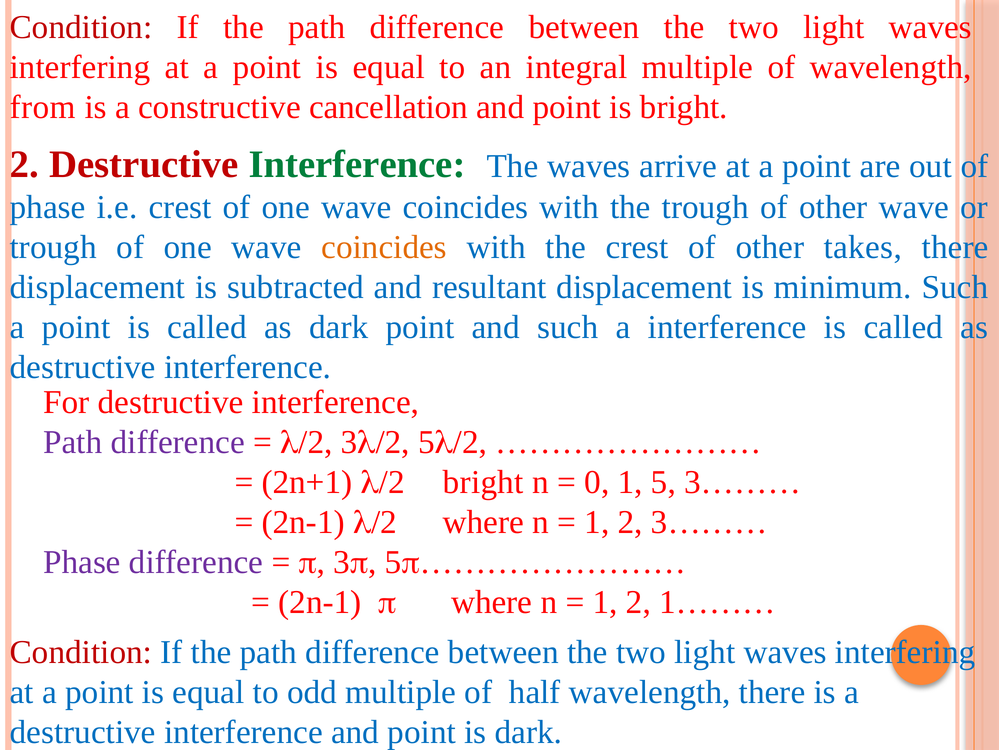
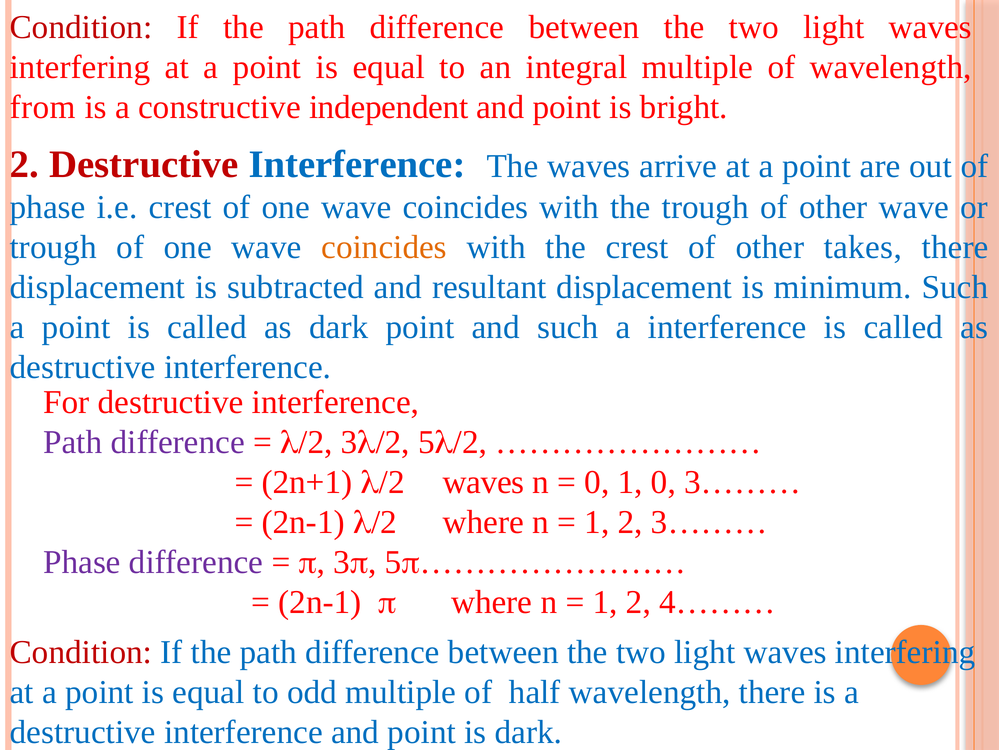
cancellation: cancellation -> independent (389, 107)
Interference colour: green -> blue (357, 164)
bright: bright -> waves (484, 482)
1 5: 5 -> 0 (663, 482)
1………: 1……… -> 4……… (717, 602)
